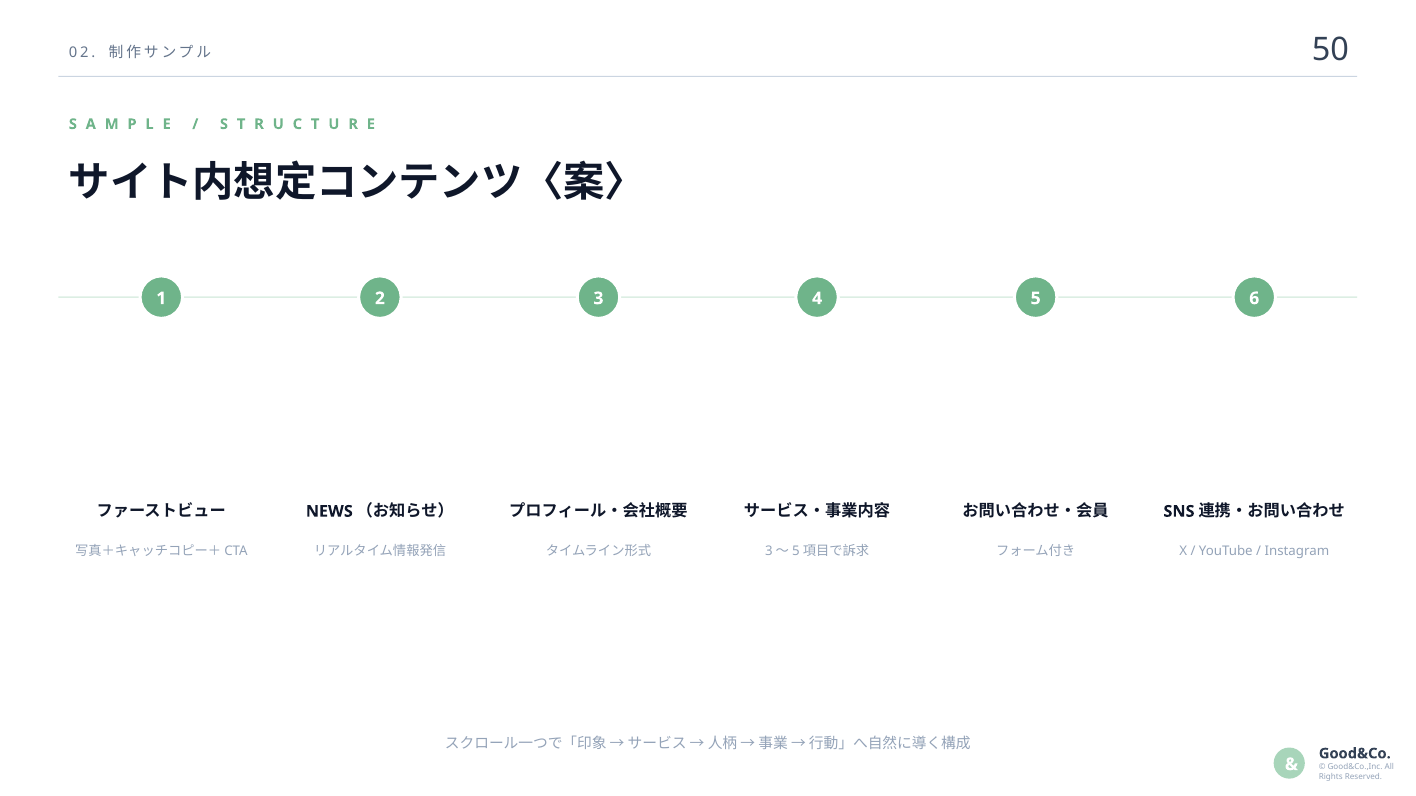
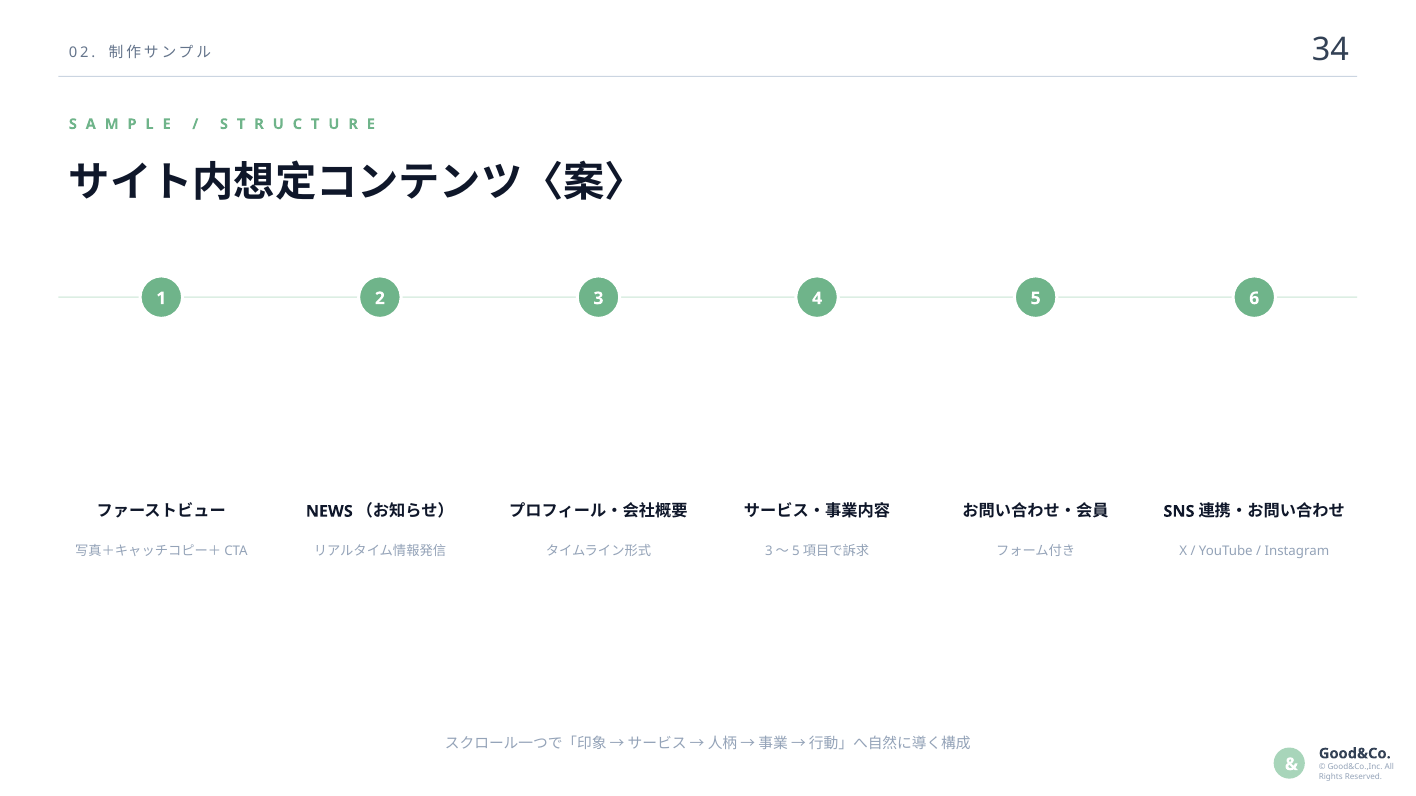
50: 50 -> 34 (1330, 50)
